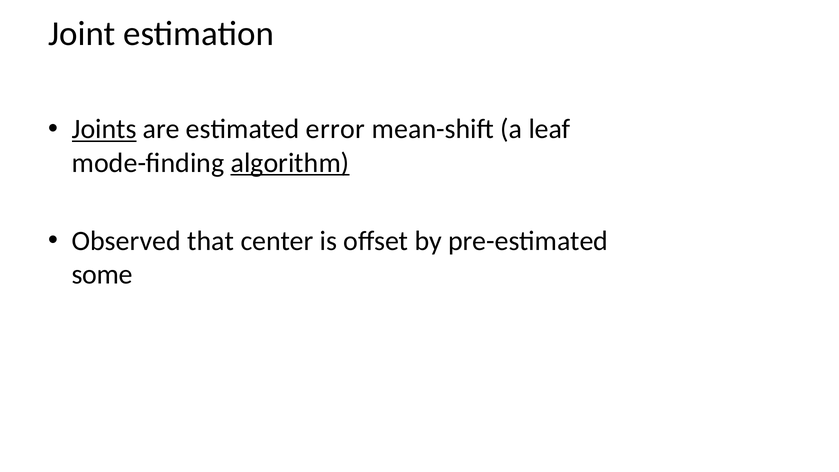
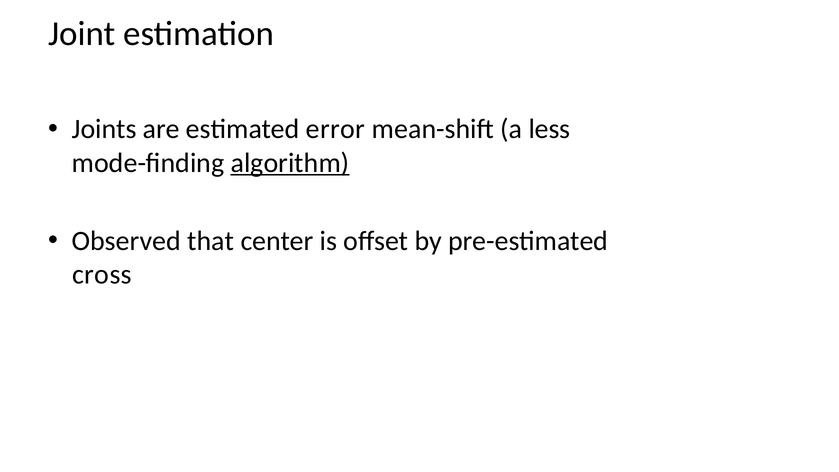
Joints underline: present -> none (104, 129)
leaf: leaf -> less (549, 129)
some: some -> cross (102, 275)
